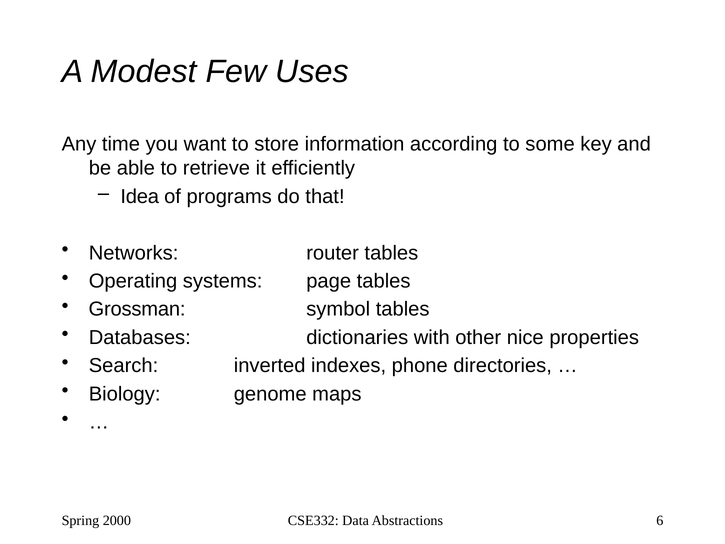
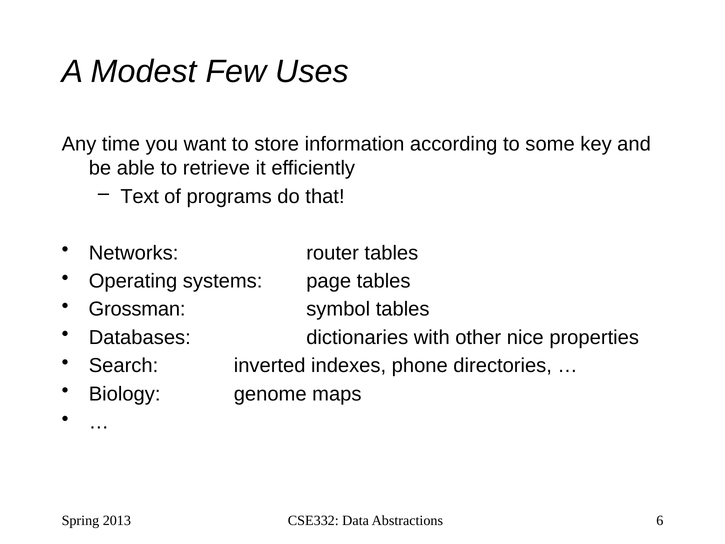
Idea: Idea -> Text (140, 196)
2000: 2000 -> 2013 (117, 521)
